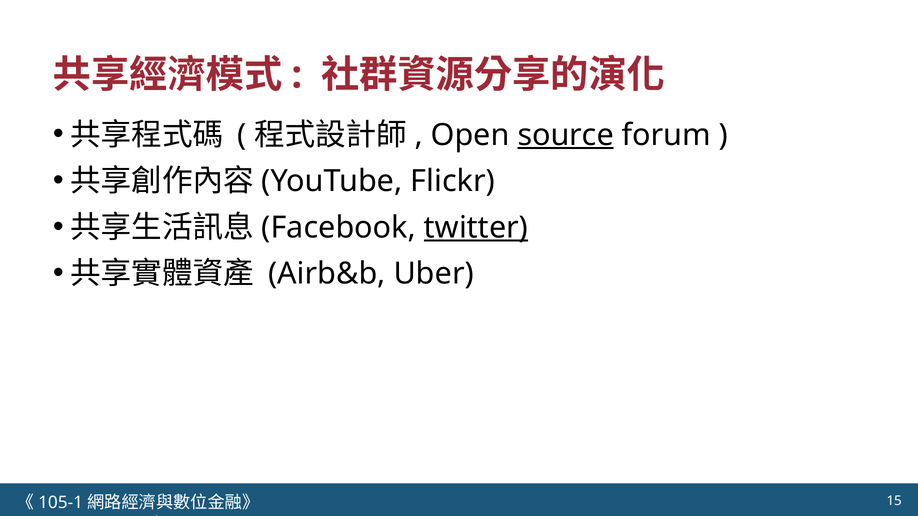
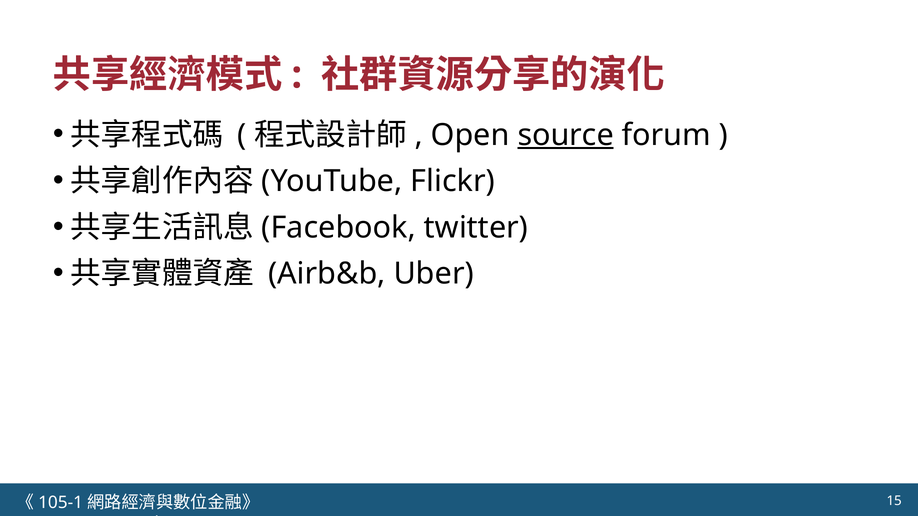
twitter underline: present -> none (476, 228)
